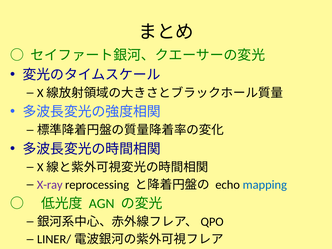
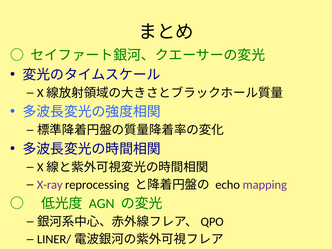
mapping colour: blue -> purple (265, 185)
